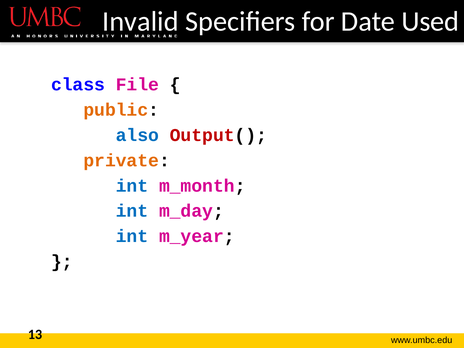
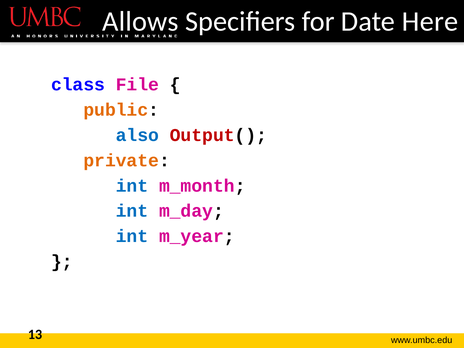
Invalid: Invalid -> Allows (140, 21)
Used: Used -> Here (430, 21)
